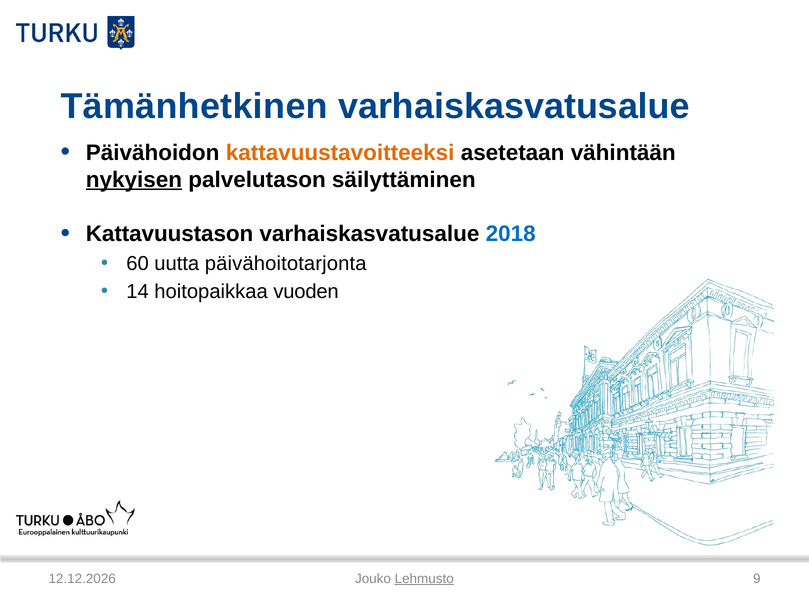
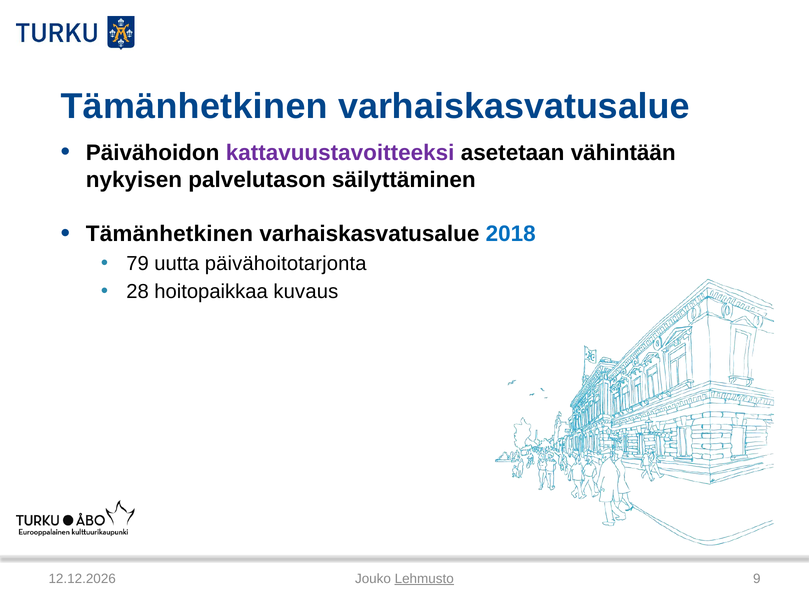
kattavuustavoitteeksi colour: orange -> purple (340, 153)
nykyisen underline: present -> none (134, 180)
Kattavuustason: Kattavuustason -> Tämänhetkinen (169, 234)
60: 60 -> 79 (138, 264)
14: 14 -> 28 (138, 292)
vuoden: vuoden -> kuvaus (306, 292)
